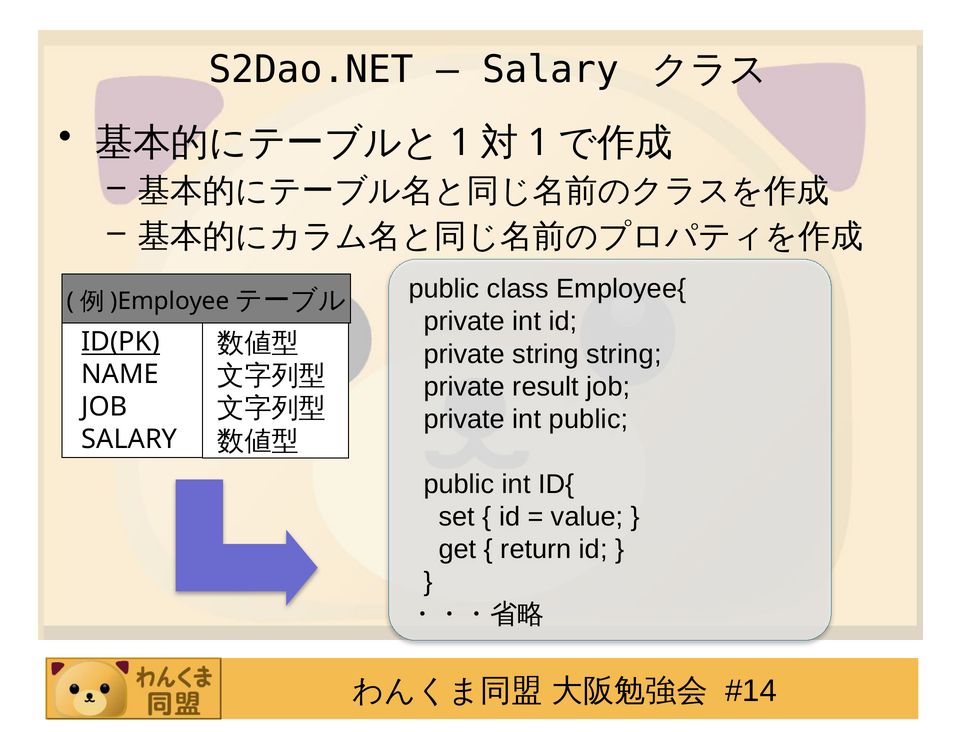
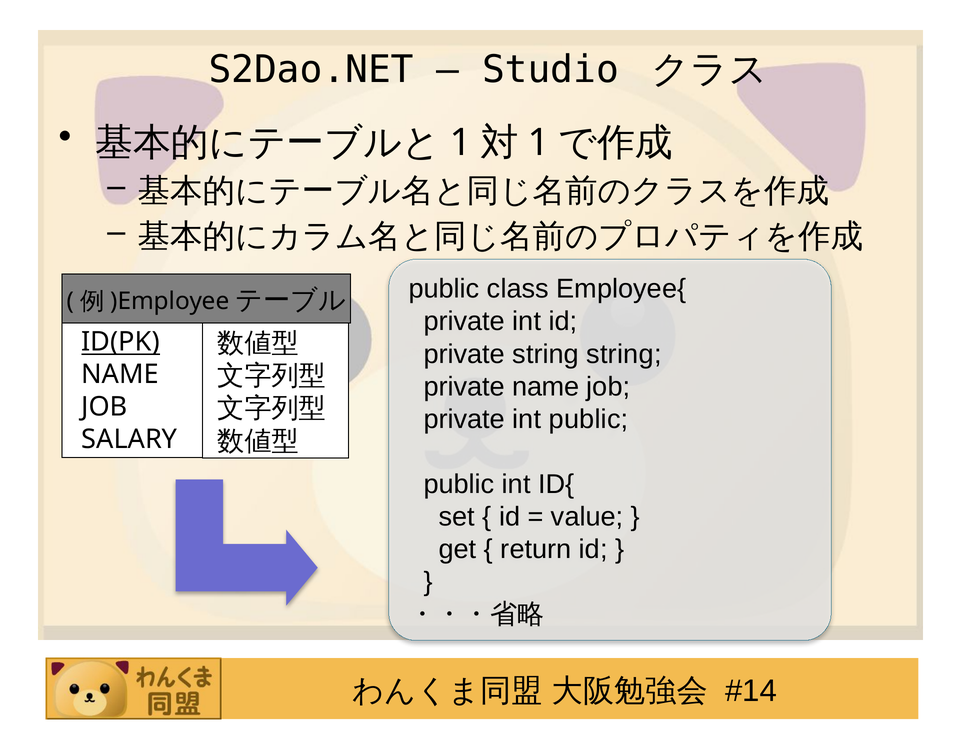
Salary: Salary -> Studio (551, 70)
private result: result -> name (546, 387)
